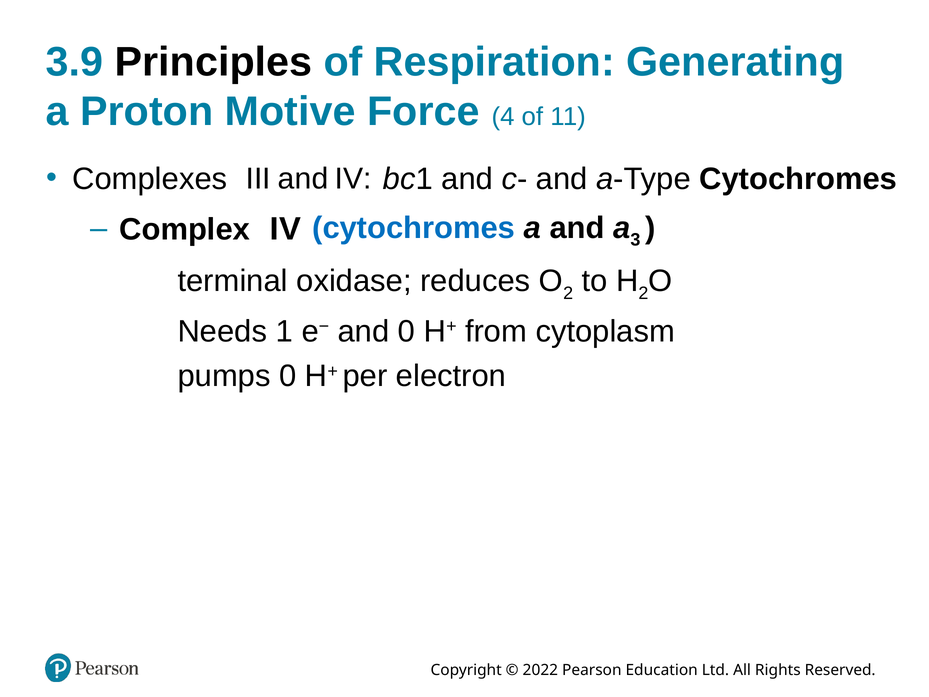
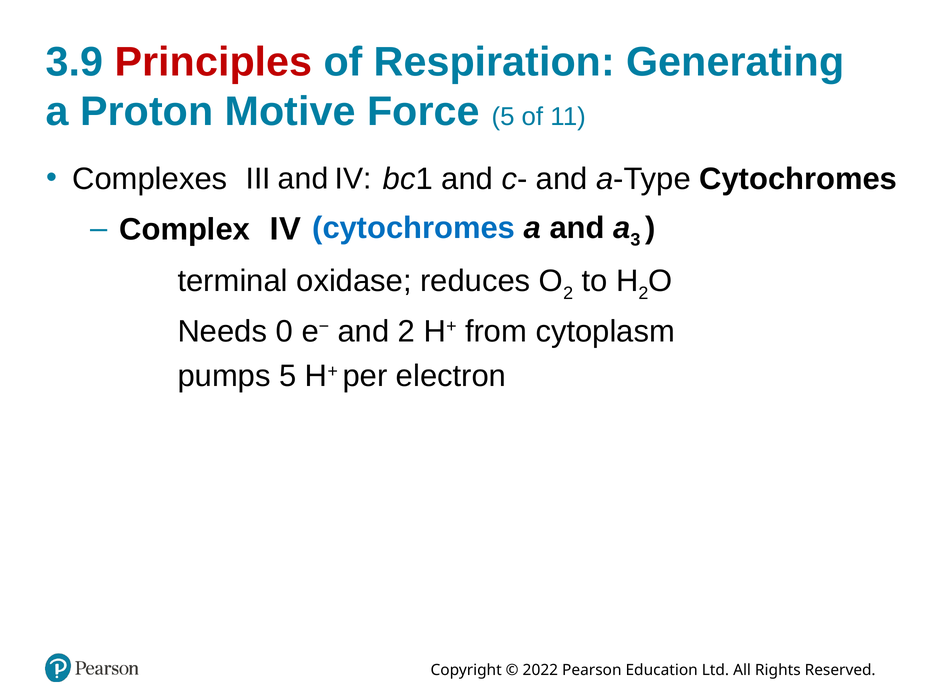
Principles colour: black -> red (213, 62)
Force 4: 4 -> 5 (503, 117)
1: 1 -> 0 (284, 331)
and 0: 0 -> 2 (406, 331)
pumps 0: 0 -> 5 (288, 376)
